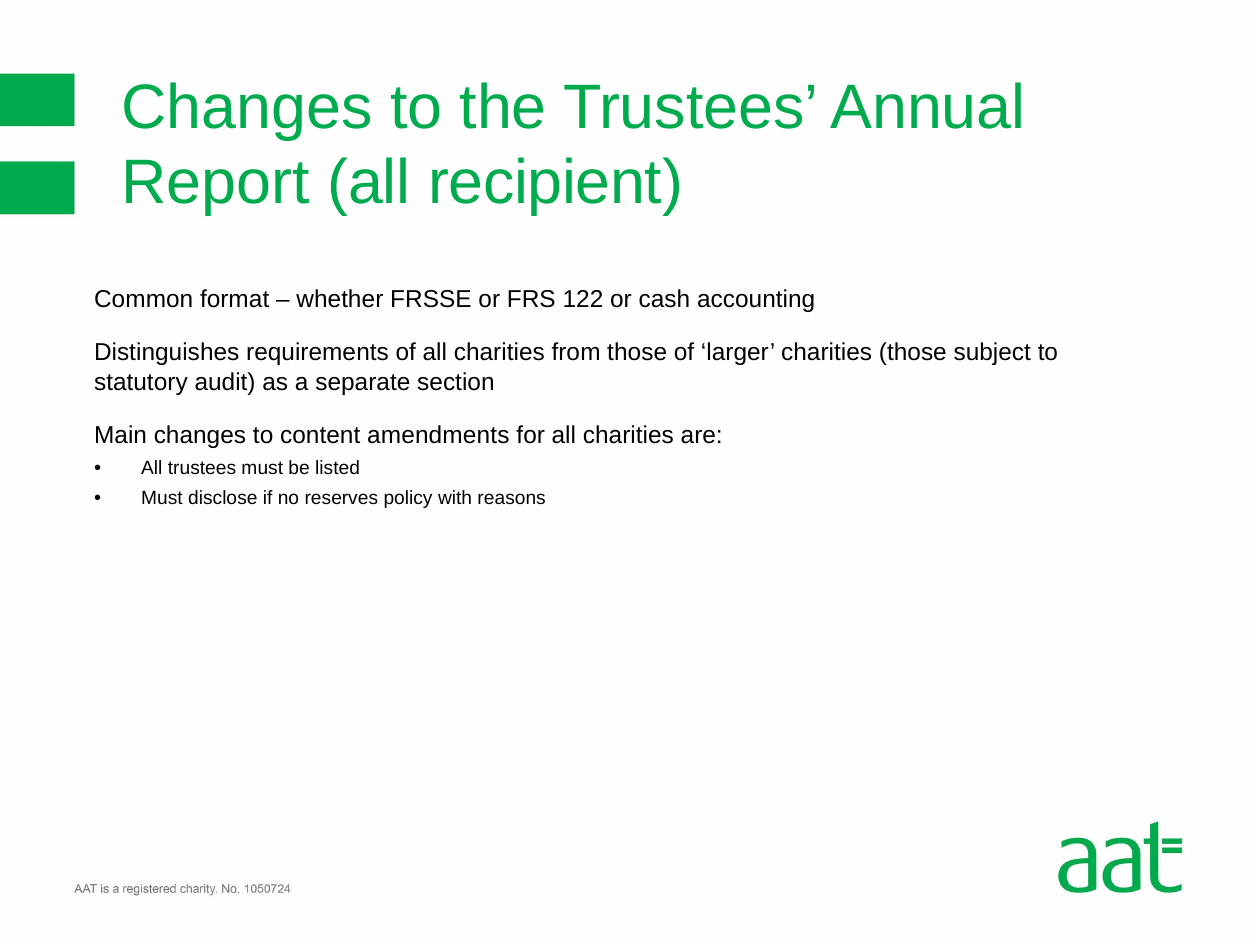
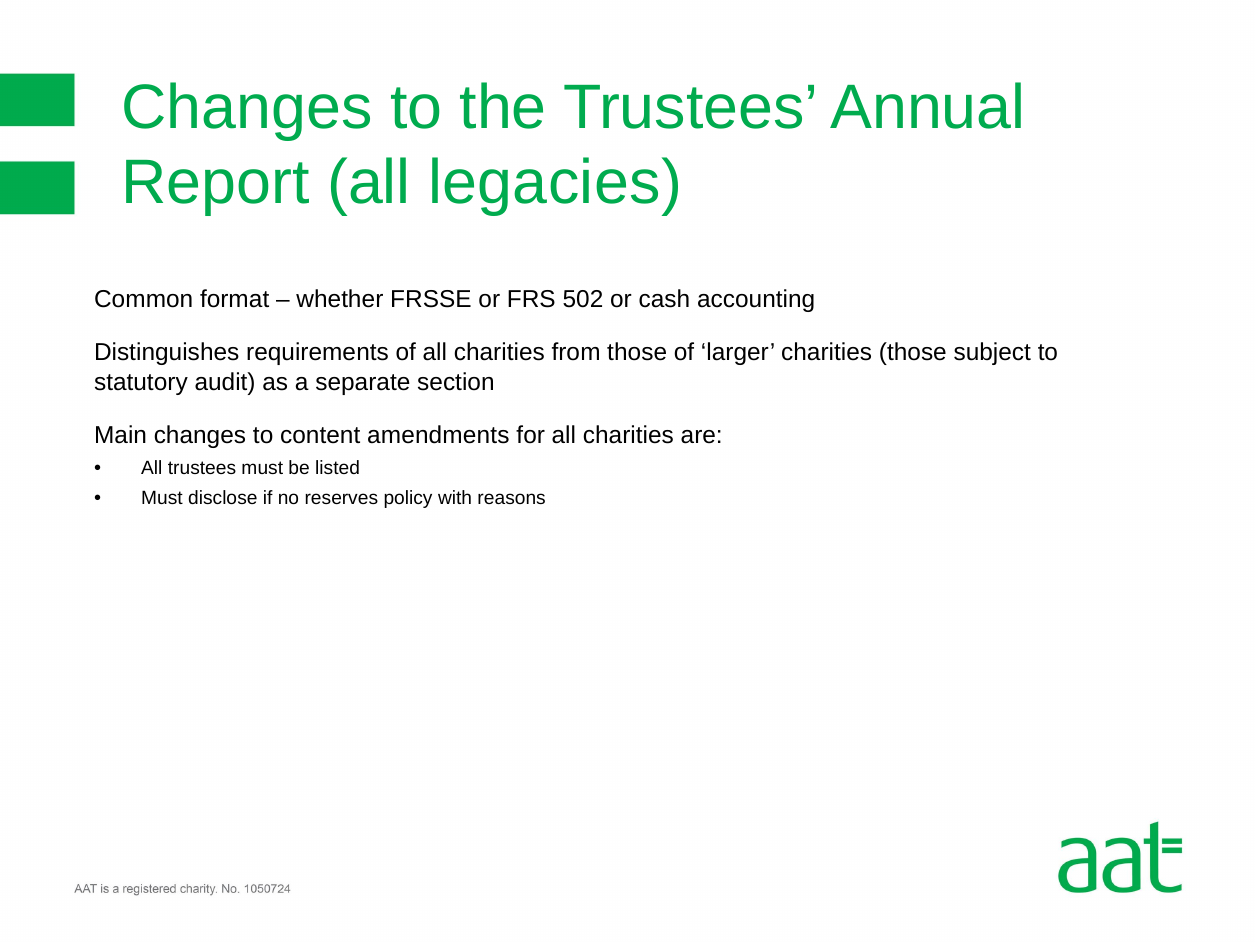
recipient: recipient -> legacies (555, 183)
122: 122 -> 502 (583, 299)
